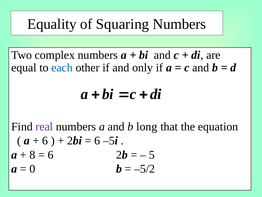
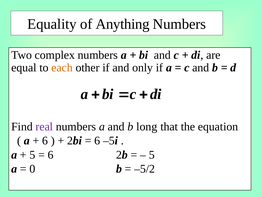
Squaring: Squaring -> Anything (123, 24)
each colour: blue -> orange (62, 68)
8: 8 -> 5 (32, 154)
